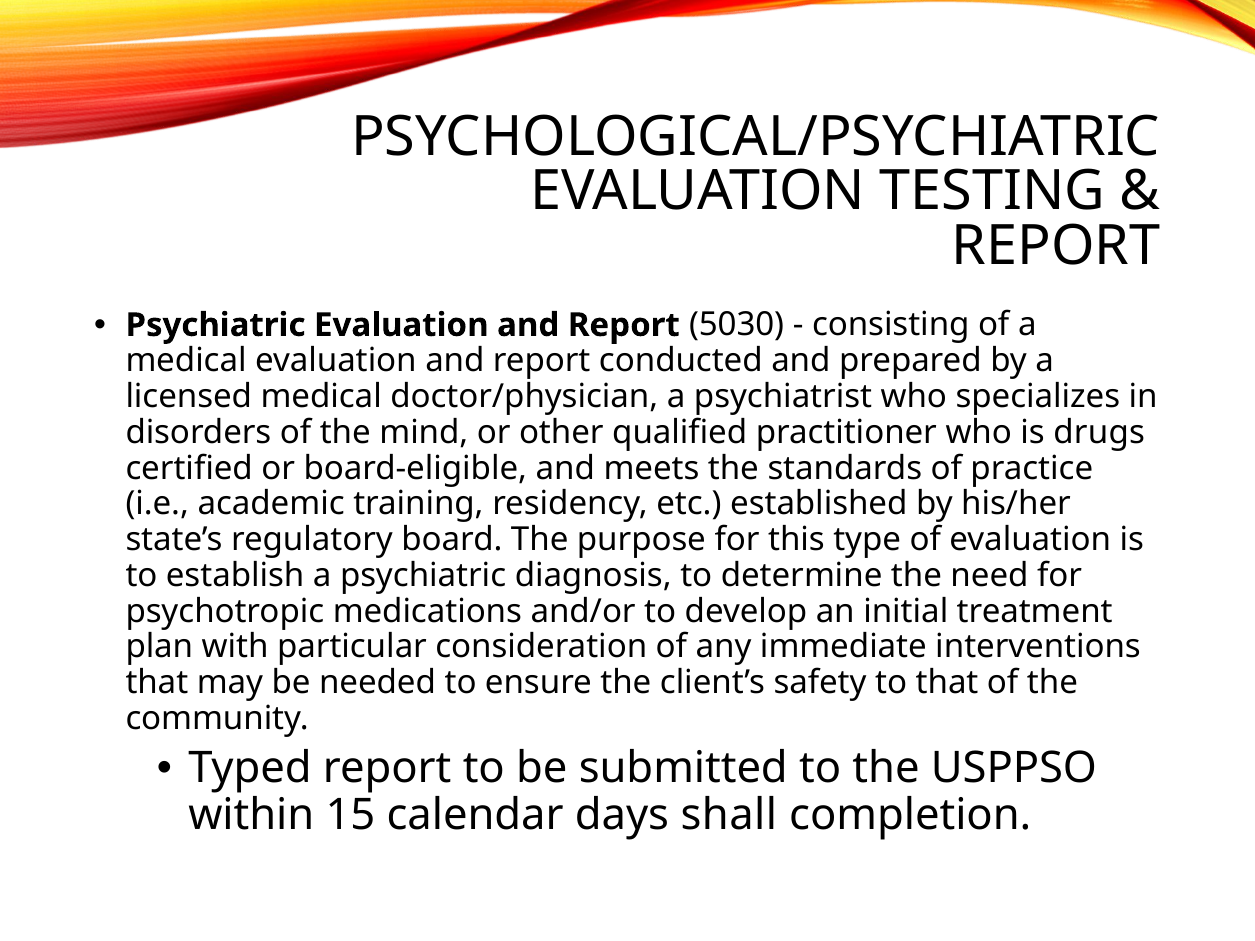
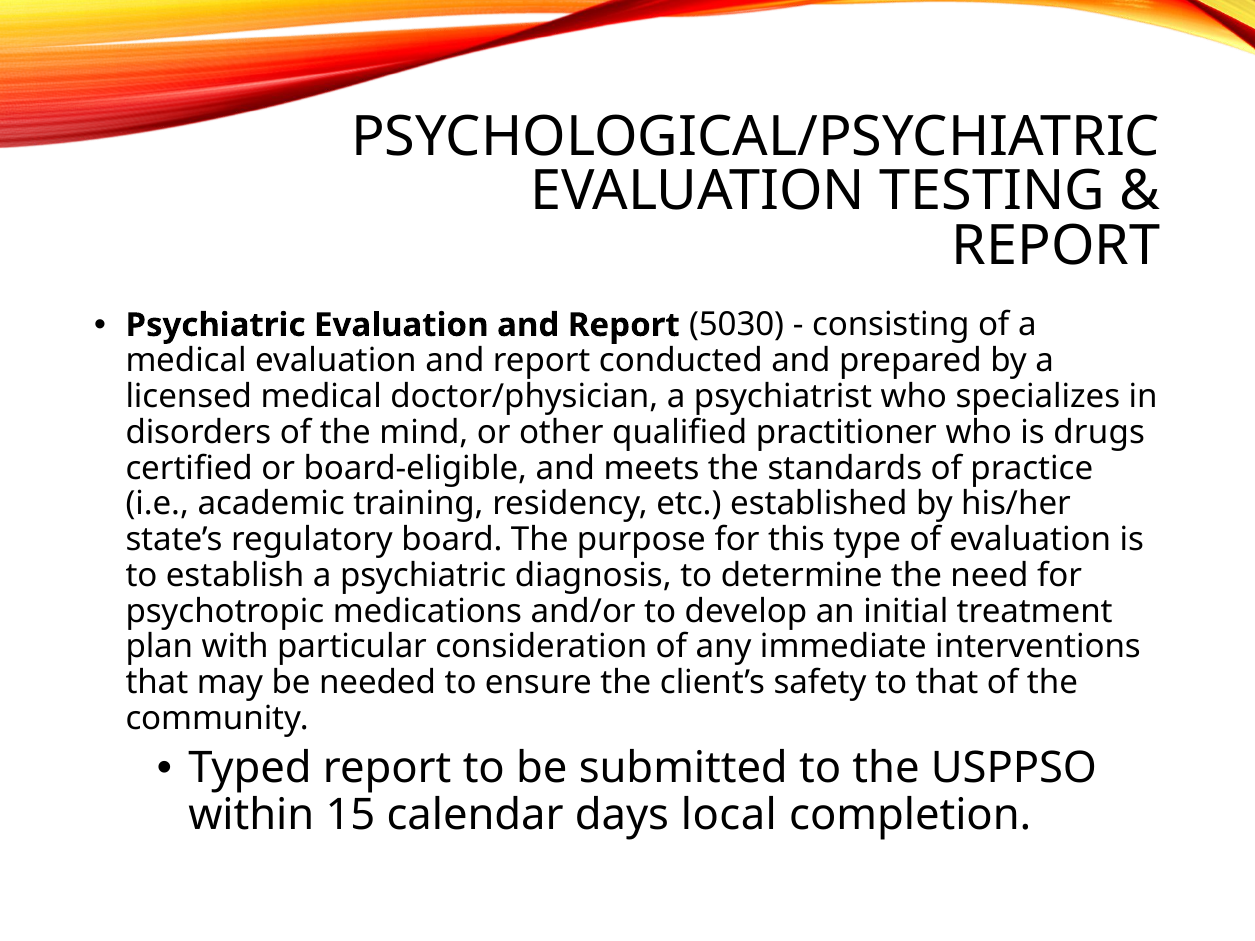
shall: shall -> local (729, 816)
